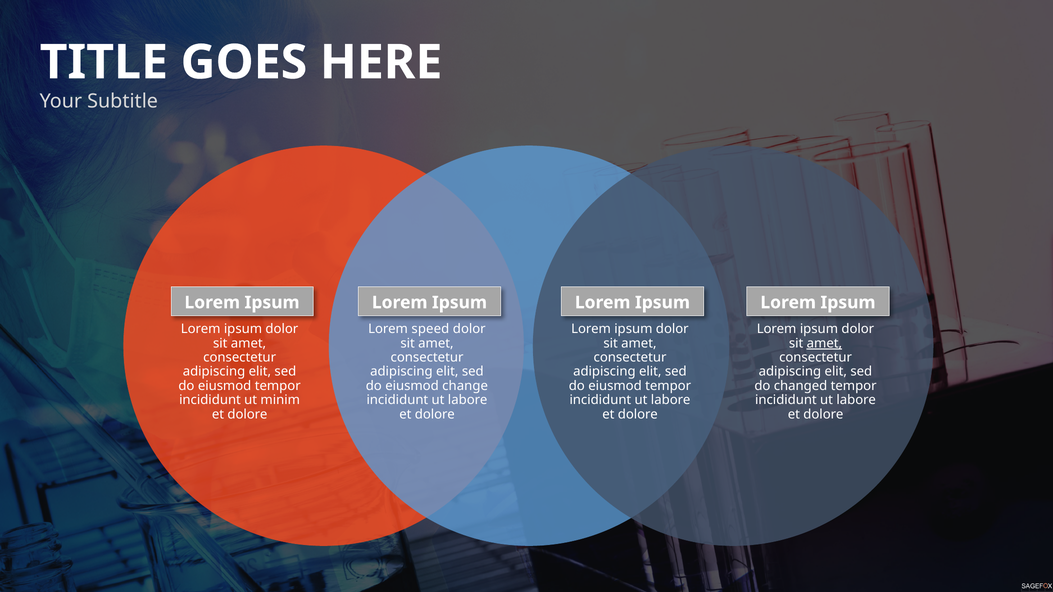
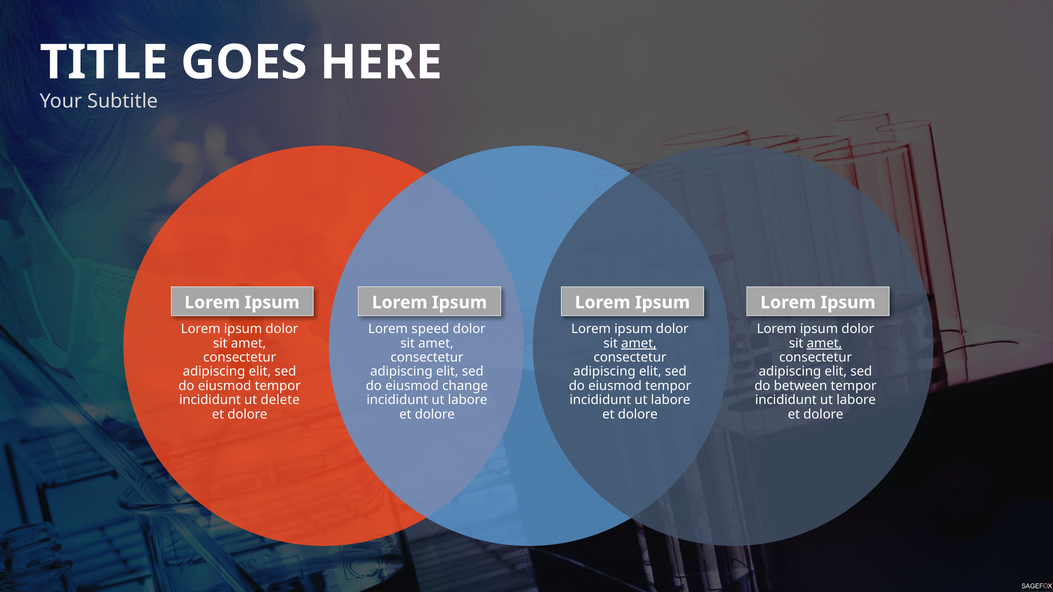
amet underline: none -> present (639, 343)
changed: changed -> between (801, 386)
minim: minim -> delete (280, 400)
